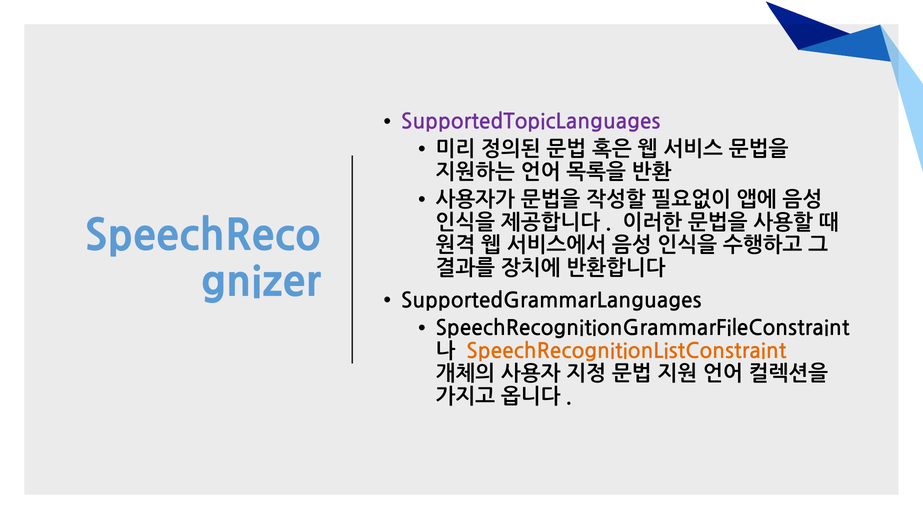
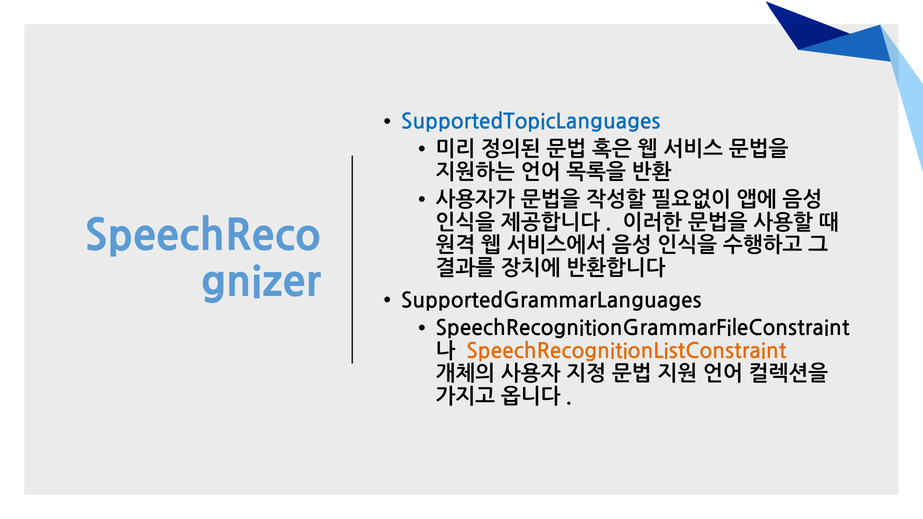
SupportedTopicLanguages colour: purple -> blue (531, 122)
